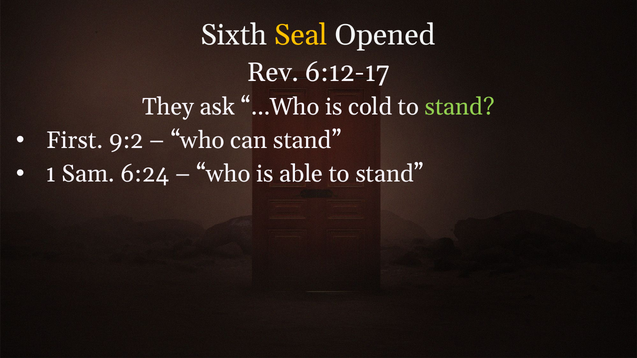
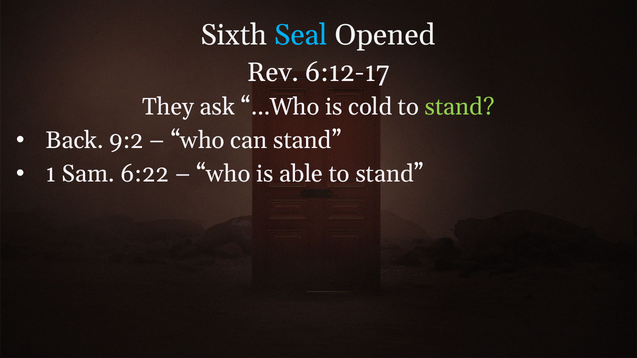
Seal colour: yellow -> light blue (301, 35)
First: First -> Back (75, 141)
6:24: 6:24 -> 6:22 (145, 174)
